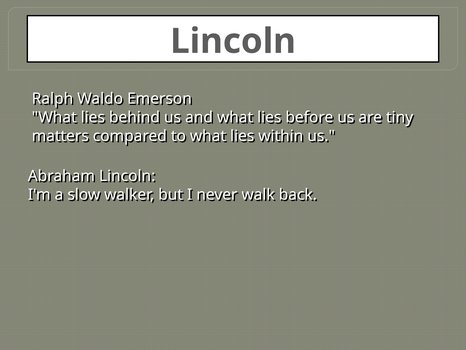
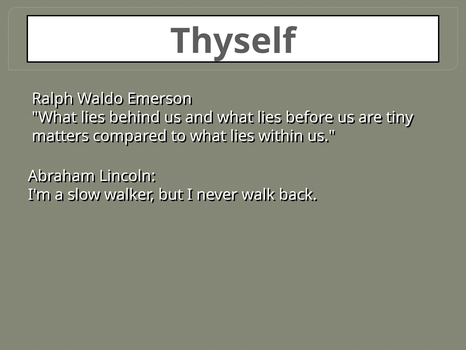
Lincoln: Lincoln -> Thyself (233, 41)
